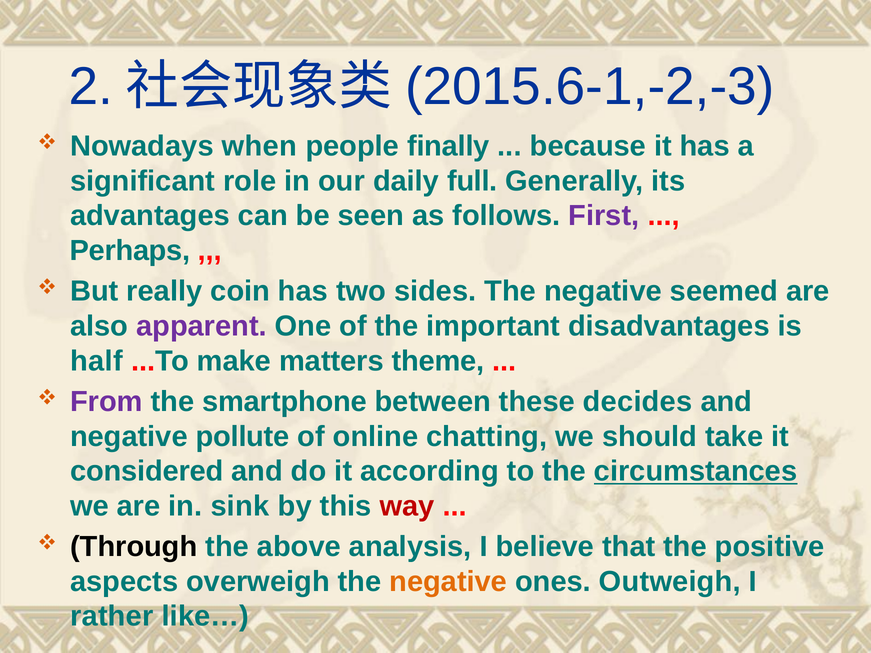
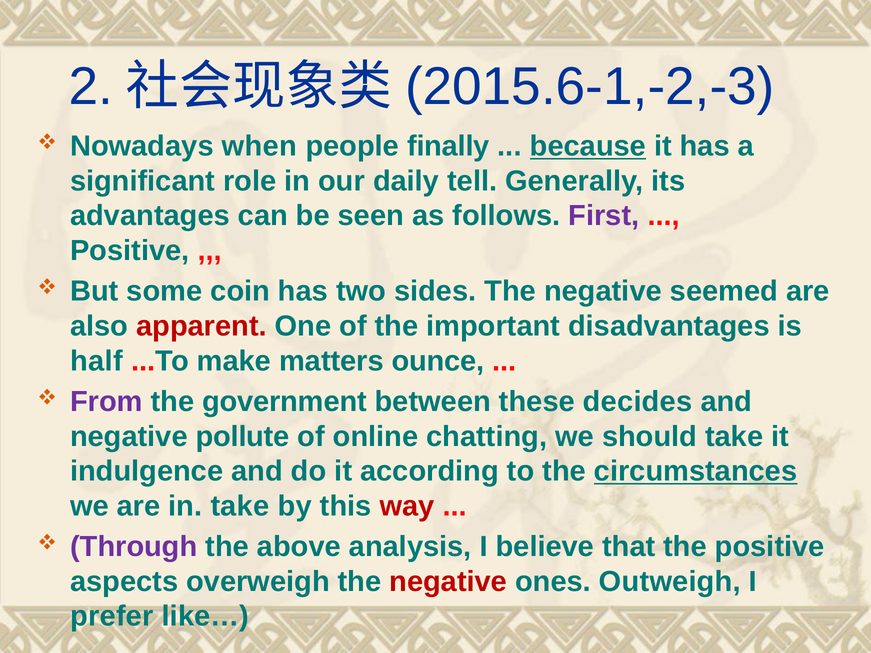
because underline: none -> present (588, 146)
full: full -> tell (472, 181)
Perhaps: Perhaps -> Positive (130, 251)
really: really -> some (164, 291)
apparent colour: purple -> red (201, 326)
theme: theme -> ounce (438, 361)
smartphone: smartphone -> government (285, 402)
considered: considered -> indulgence (147, 471)
in sink: sink -> take (240, 506)
Through colour: black -> purple (134, 547)
negative colour: orange -> red (448, 582)
rather: rather -> prefer (112, 617)
